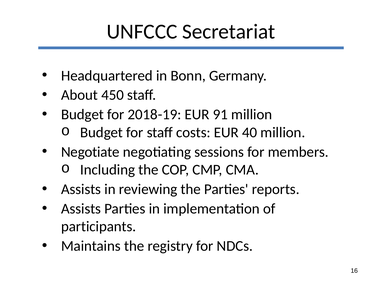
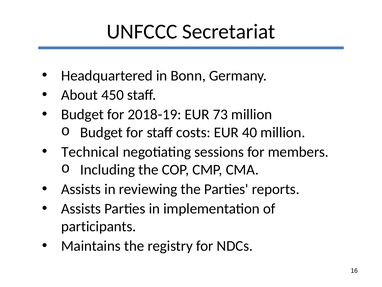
91: 91 -> 73 (220, 114)
Negotiate: Negotiate -> Technical (90, 152)
